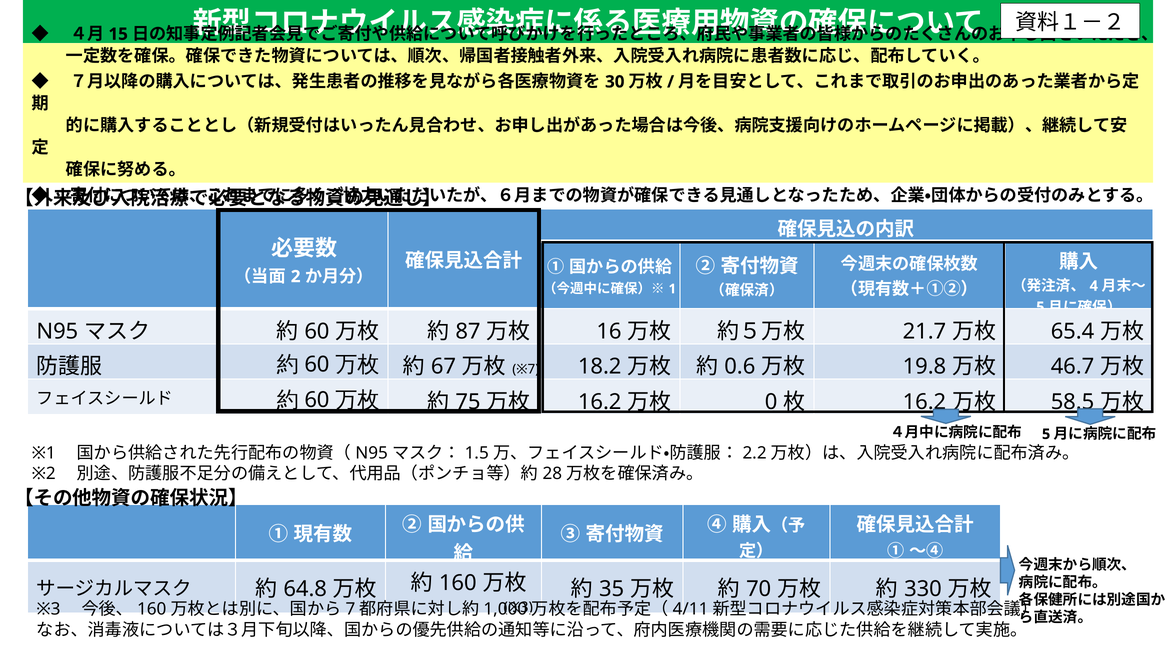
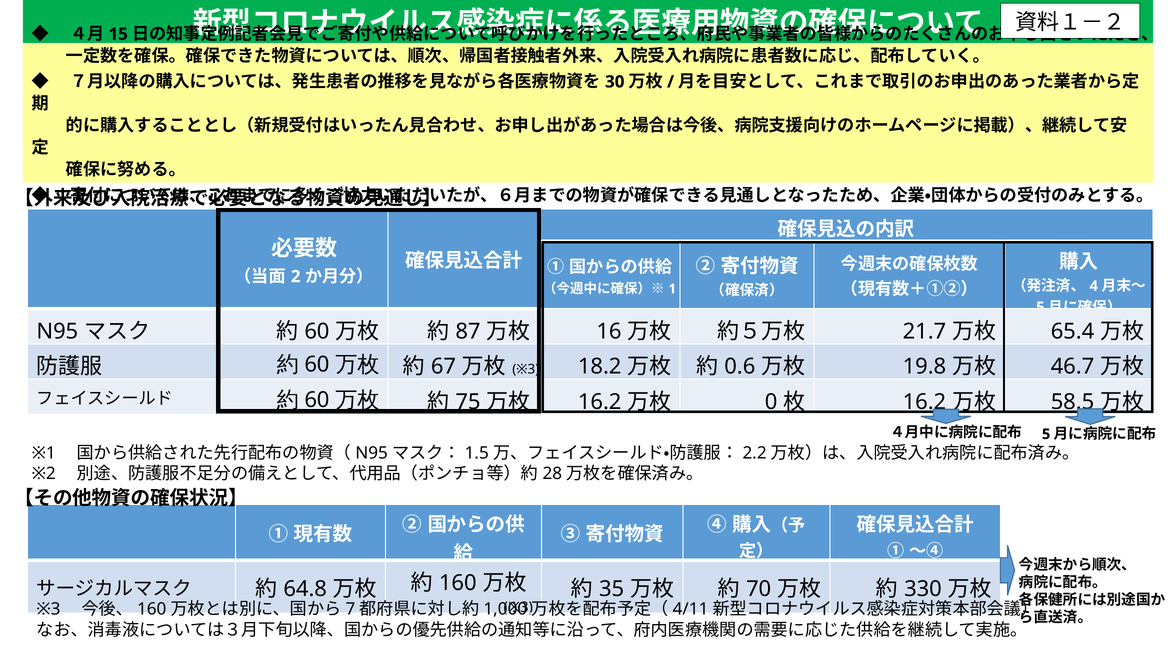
※7: ※7 -> ※3 (526, 369)
